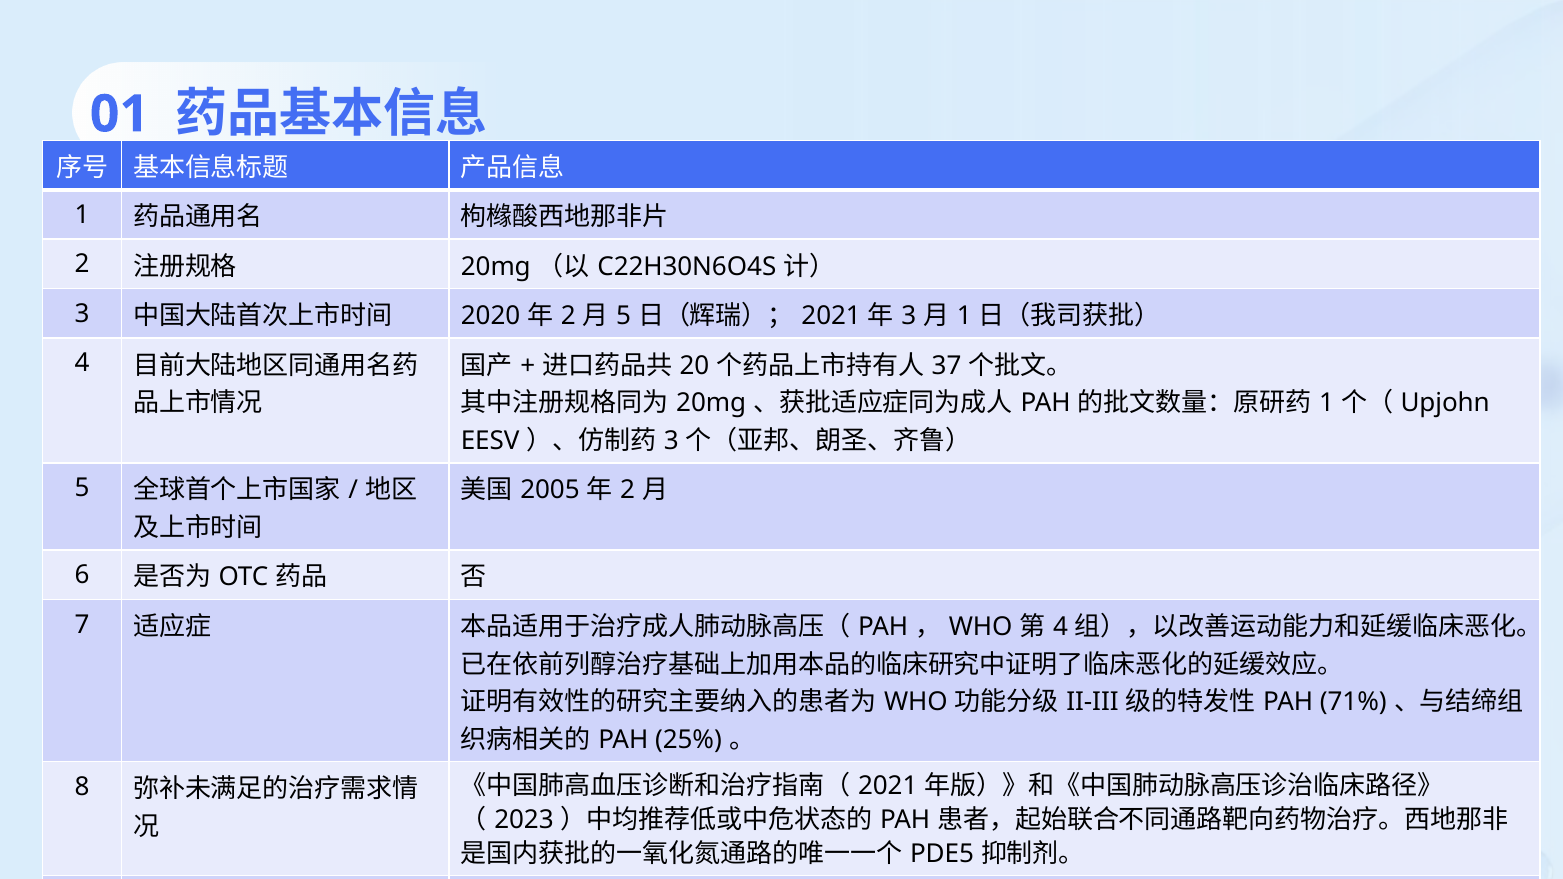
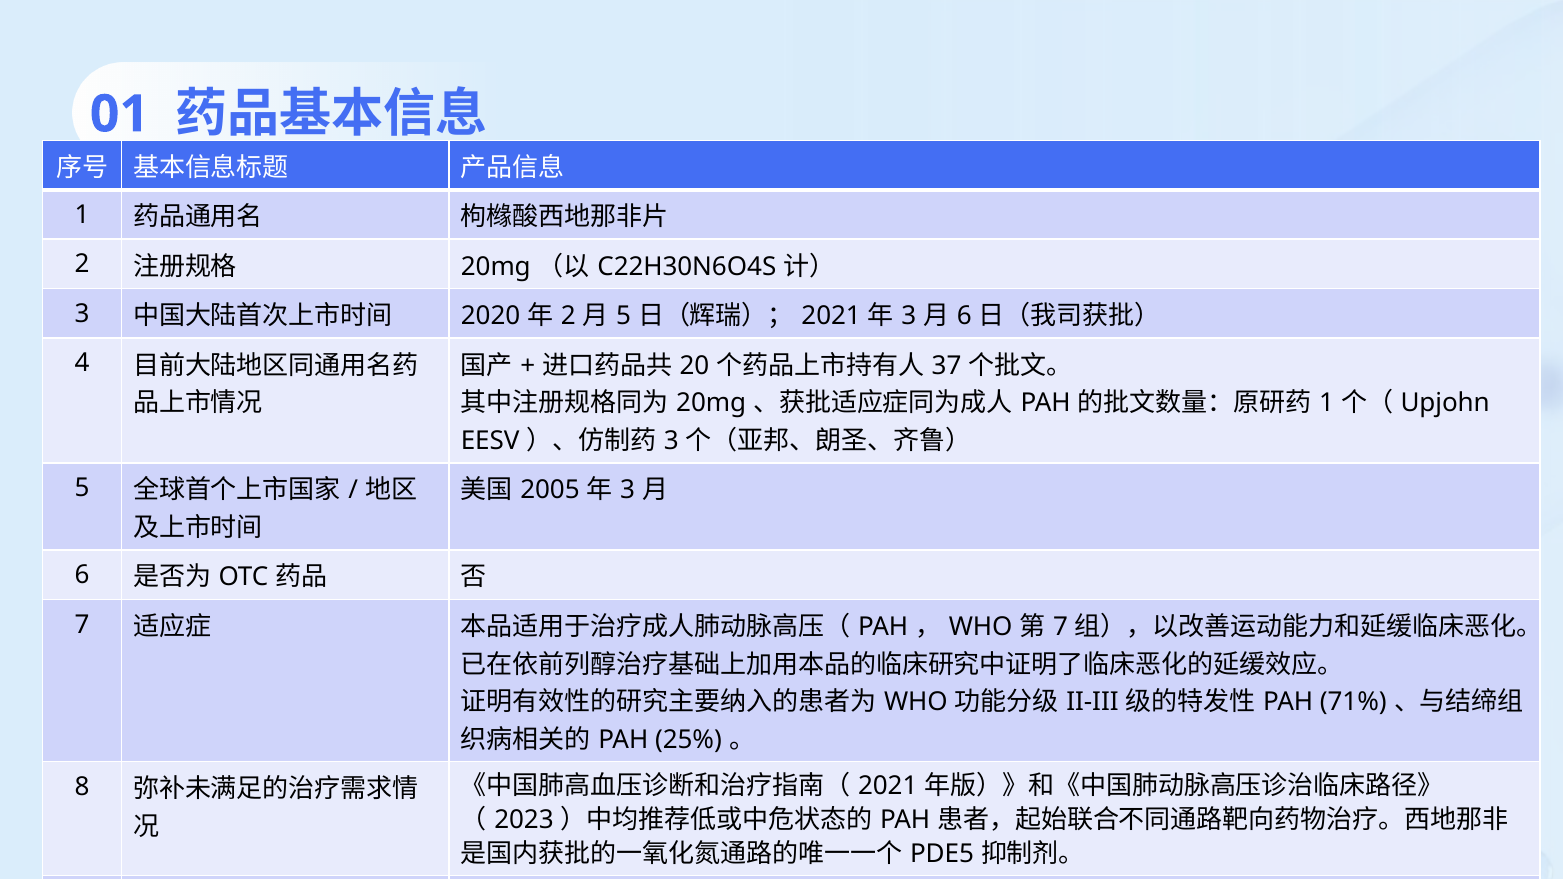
1: 1 -> 6 (964, 316)
2: 2 -> 3 (628, 490)
4: 4 -> 7 (1061, 627)
